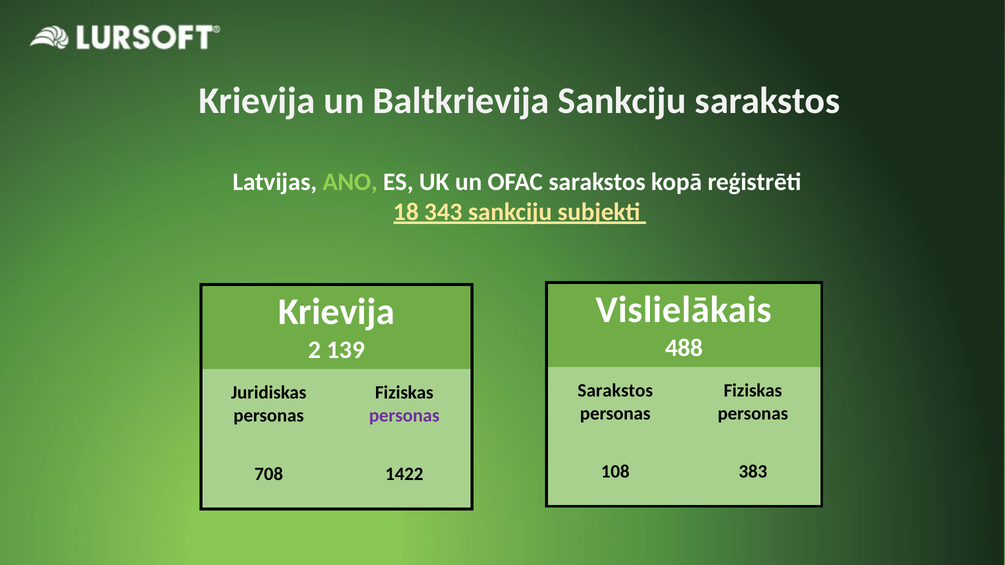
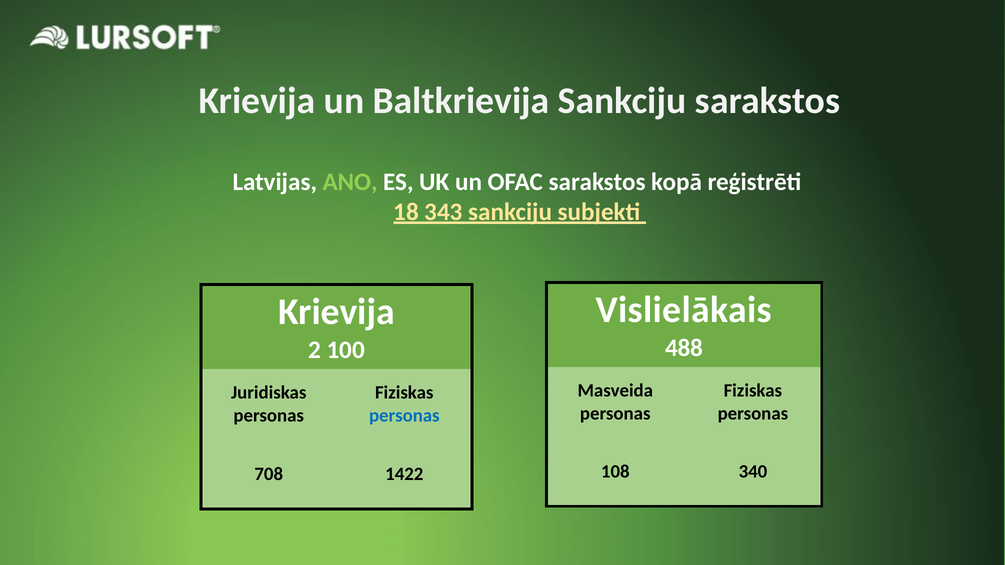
139: 139 -> 100 (346, 350)
Sarakstos: Sarakstos -> Masveida (615, 391)
personas colour: purple -> blue (404, 416)
383: 383 -> 340 (753, 472)
